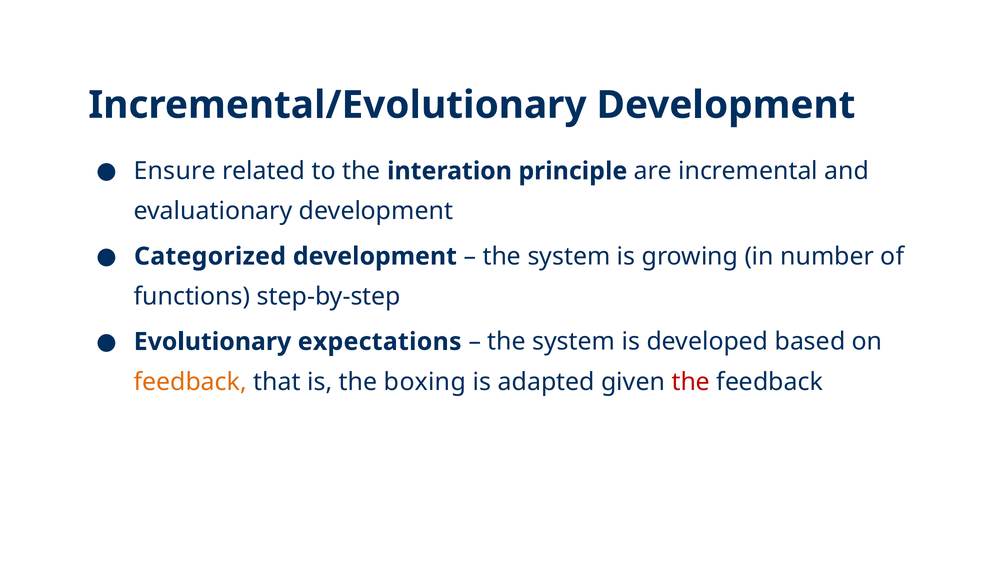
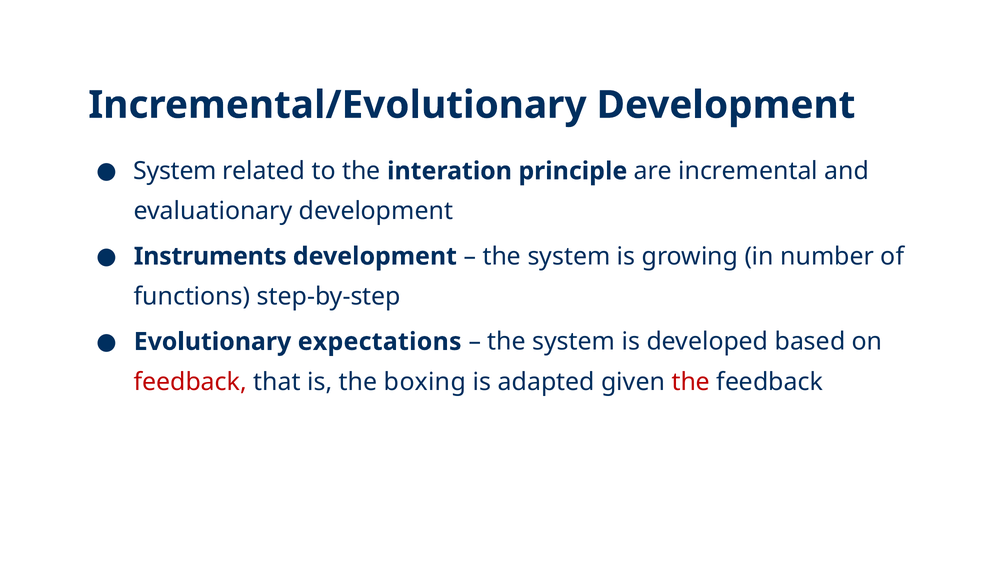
Ensure: Ensure -> System (175, 171)
Categorized: Categorized -> Instruments (210, 256)
feedback colour: orange -> red (190, 382)
